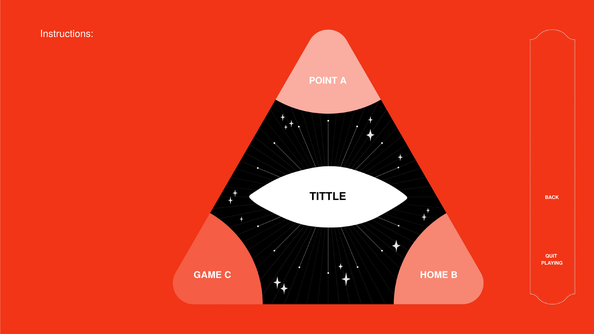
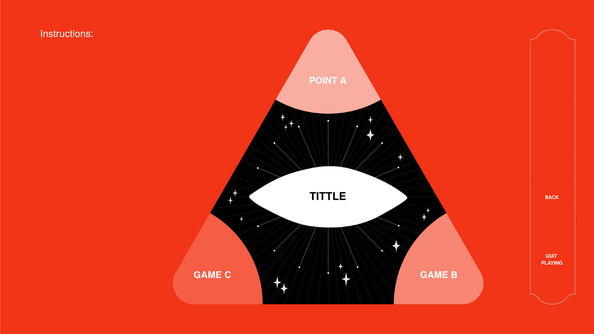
C HOME: HOME -> GAME (434, 275)
